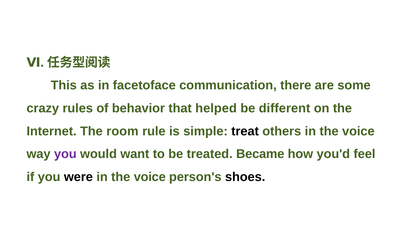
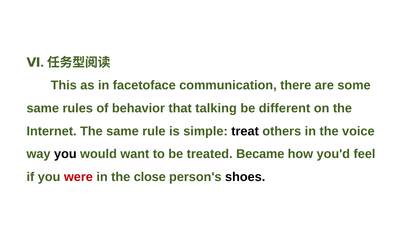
crazy: crazy -> same (43, 108)
helped: helped -> talking (216, 108)
The room: room -> same (122, 131)
you colour: purple -> black (65, 154)
were colour: black -> red (78, 177)
voice: voice -> close (150, 177)
